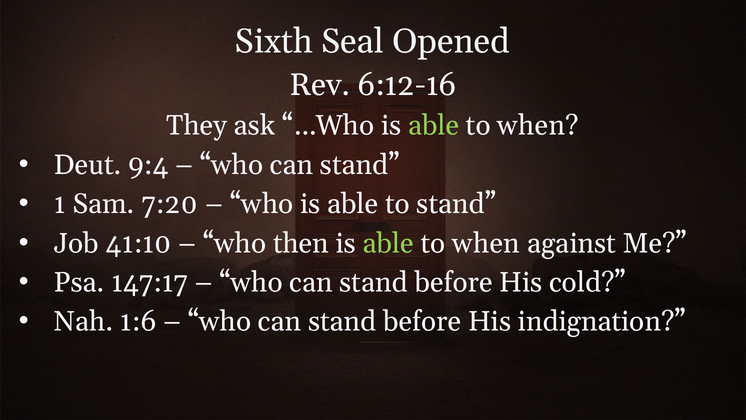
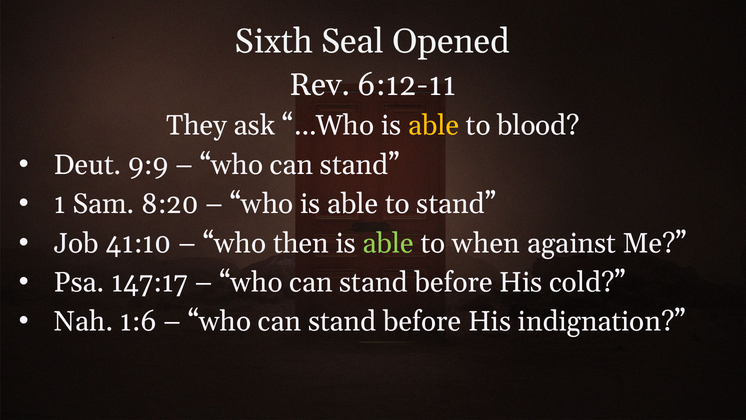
6:12-16: 6:12-16 -> 6:12-11 (407, 85)
able colour: light green -> yellow (434, 126)
when: when -> blood (538, 126)
9:4: 9:4 -> 9:9 (148, 165)
7:20: 7:20 -> 8:20 (170, 204)
